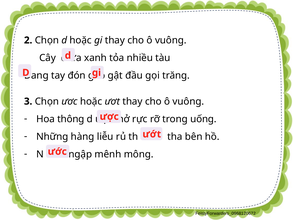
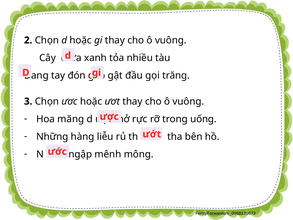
thông: thông -> măng (71, 119)
